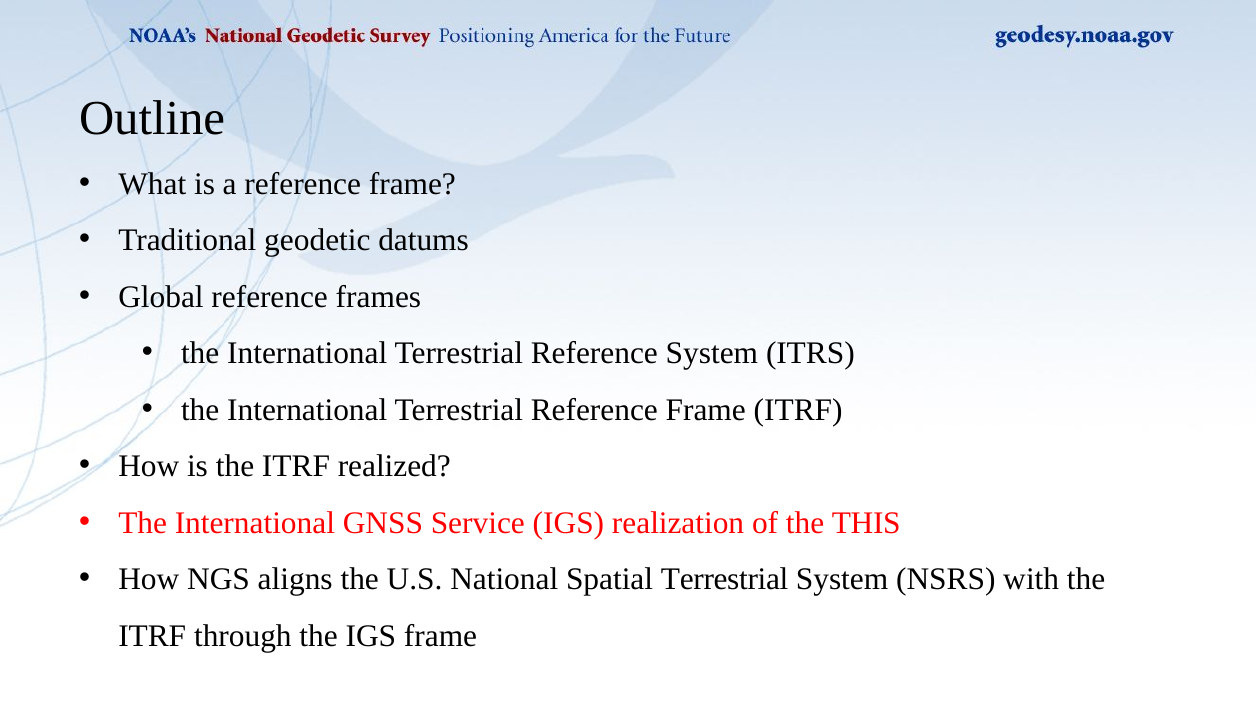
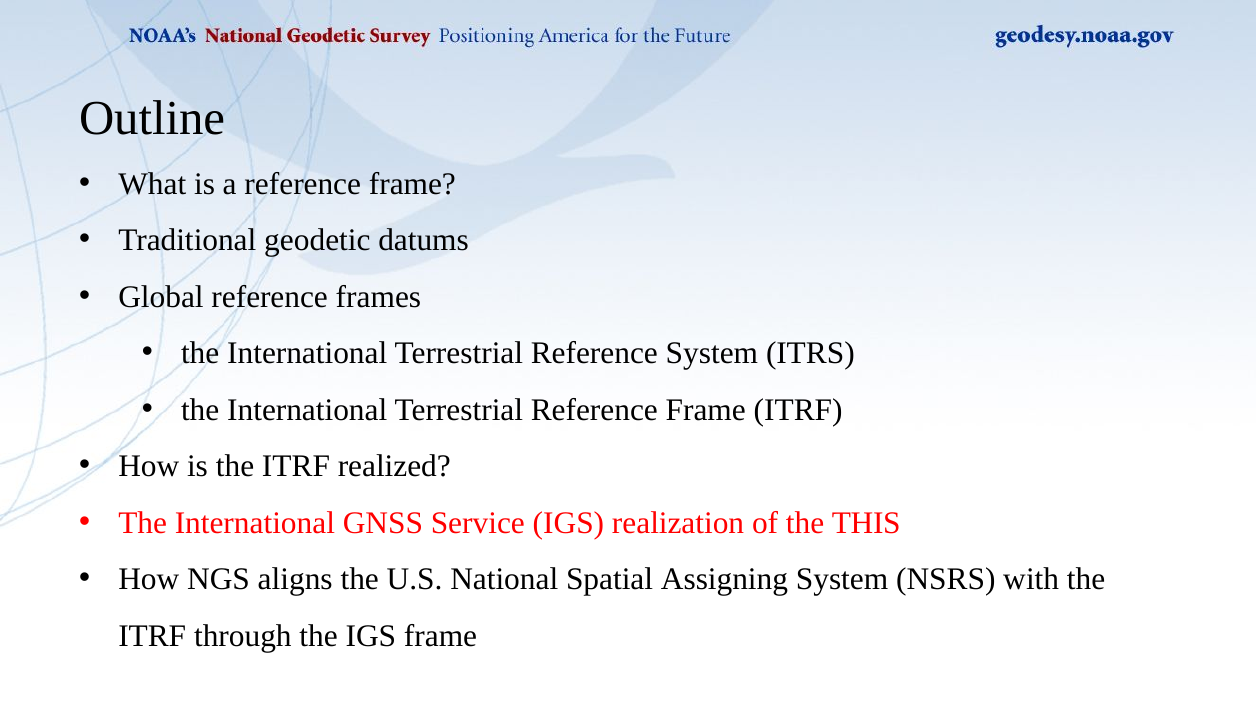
Spatial Terrestrial: Terrestrial -> Assigning (724, 580)
